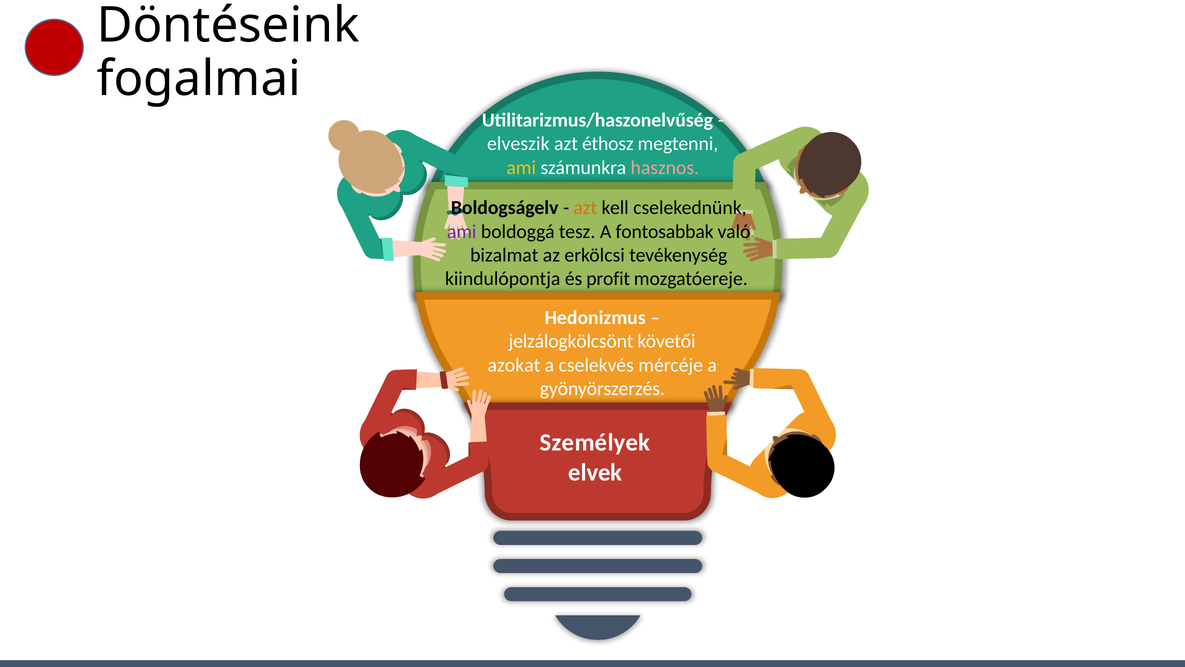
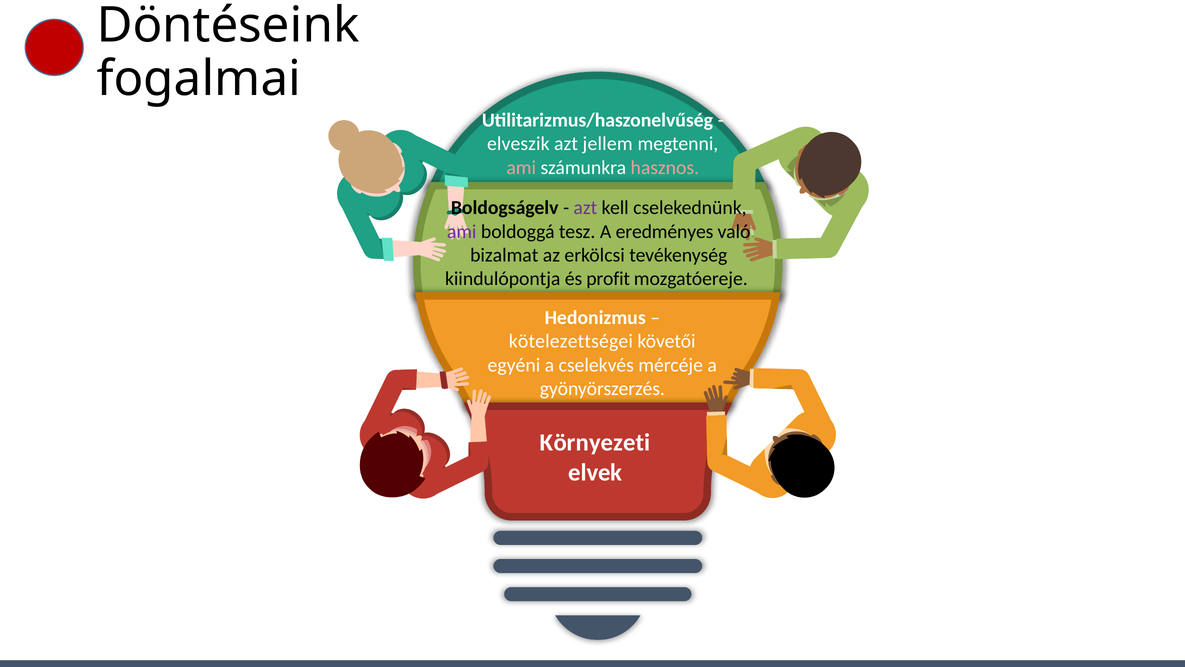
éthosz: éthosz -> jellem (608, 144)
ami colour: yellow -> pink (521, 167)
azt colour: orange -> purple (585, 208)
fontosabbak: fontosabbak -> eredményes (665, 231)
jelzálogkölcsönt: jelzálogkölcsönt -> kötelezettségei (571, 341)
azokat: azokat -> egyéni (514, 365)
Személyek: Személyek -> Környezeti (595, 443)
